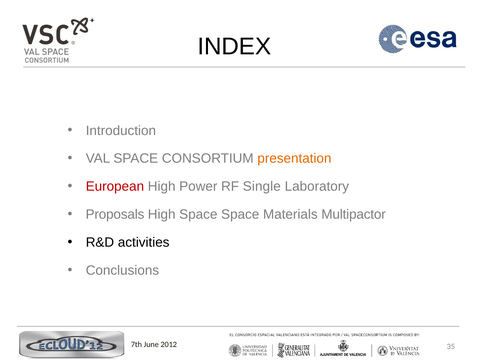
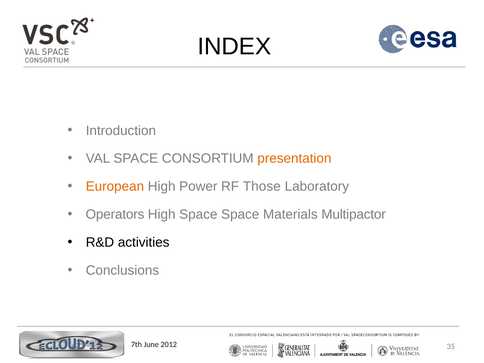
European colour: red -> orange (115, 187)
Single: Single -> Those (262, 187)
Proposals: Proposals -> Operators (115, 214)
